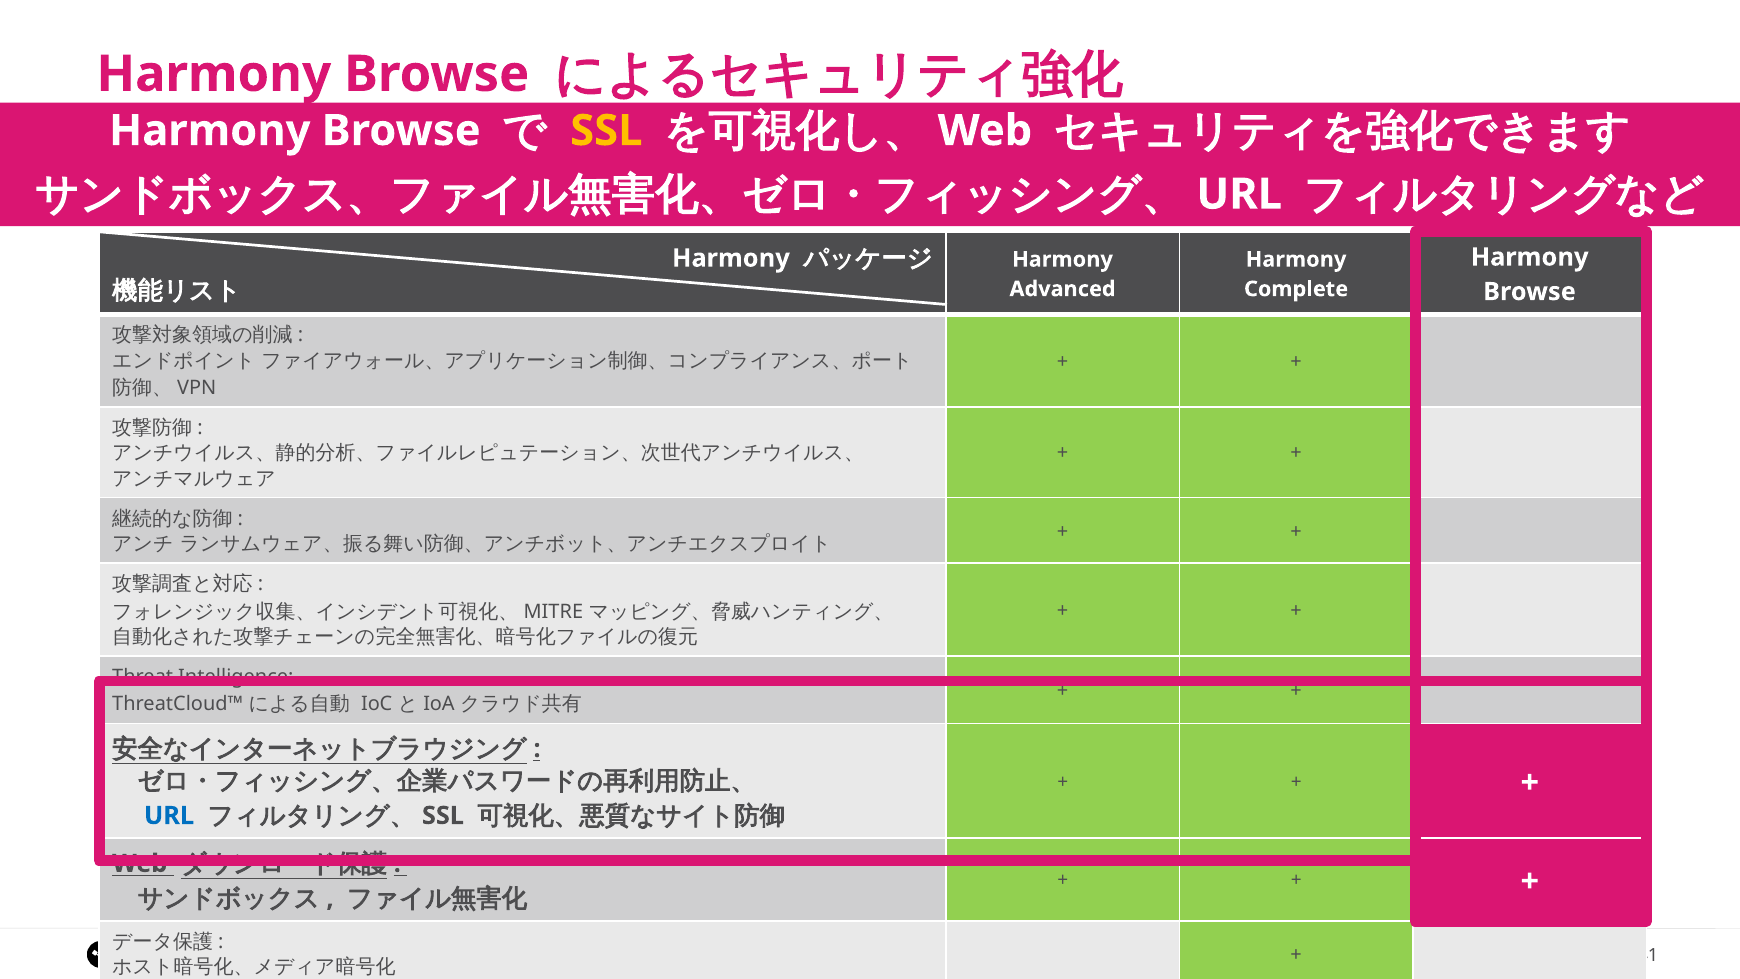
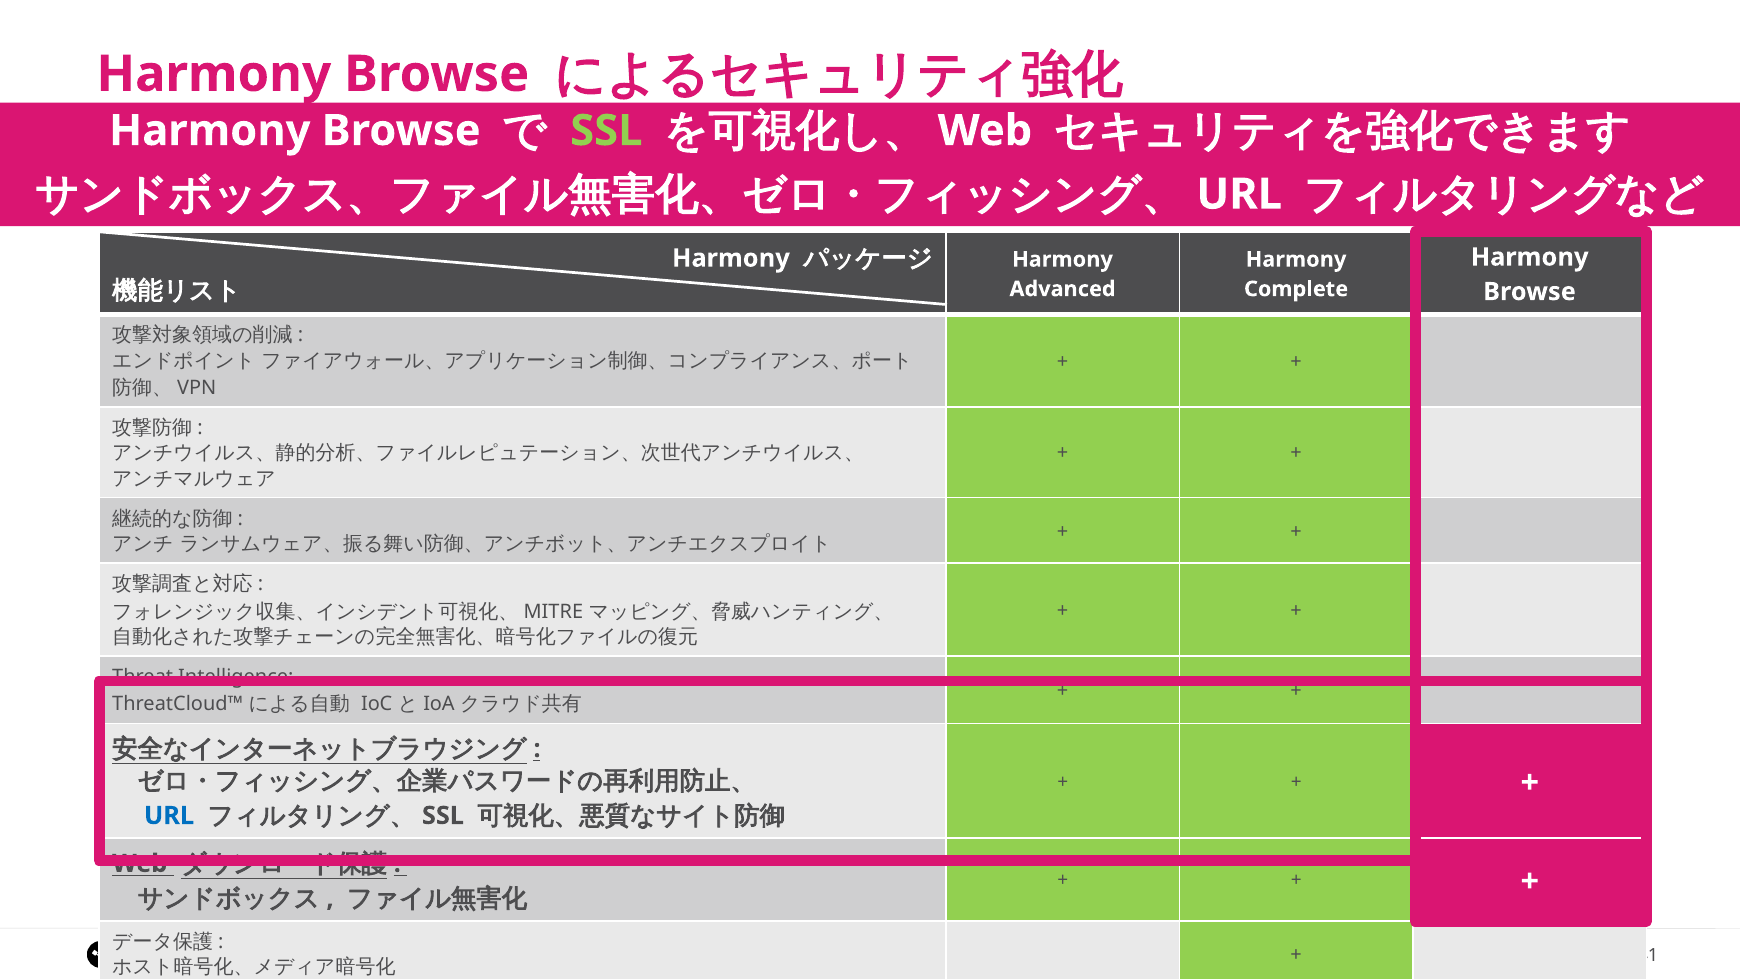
SSL colour: yellow -> light green (606, 131)
